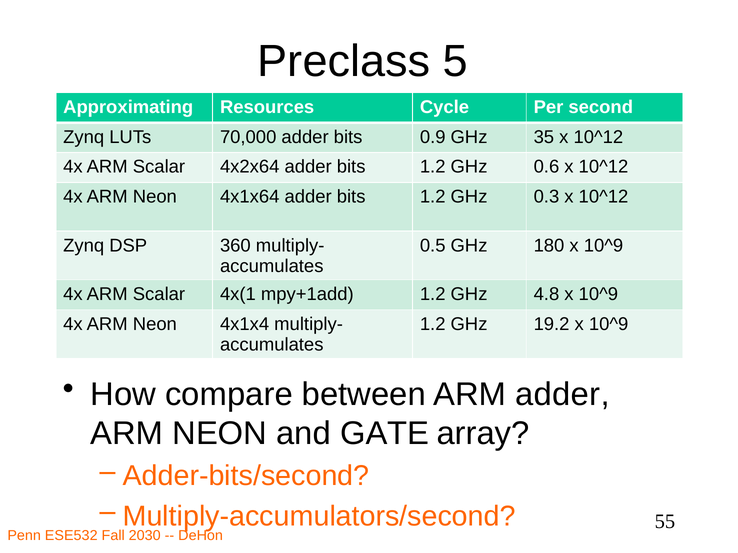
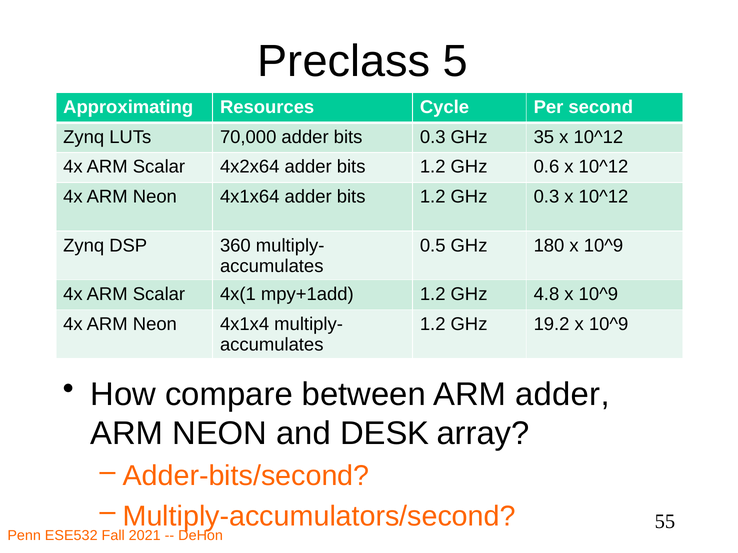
bits 0.9: 0.9 -> 0.3 (433, 137)
GATE: GATE -> DESK (385, 434)
2030: 2030 -> 2021 (145, 536)
